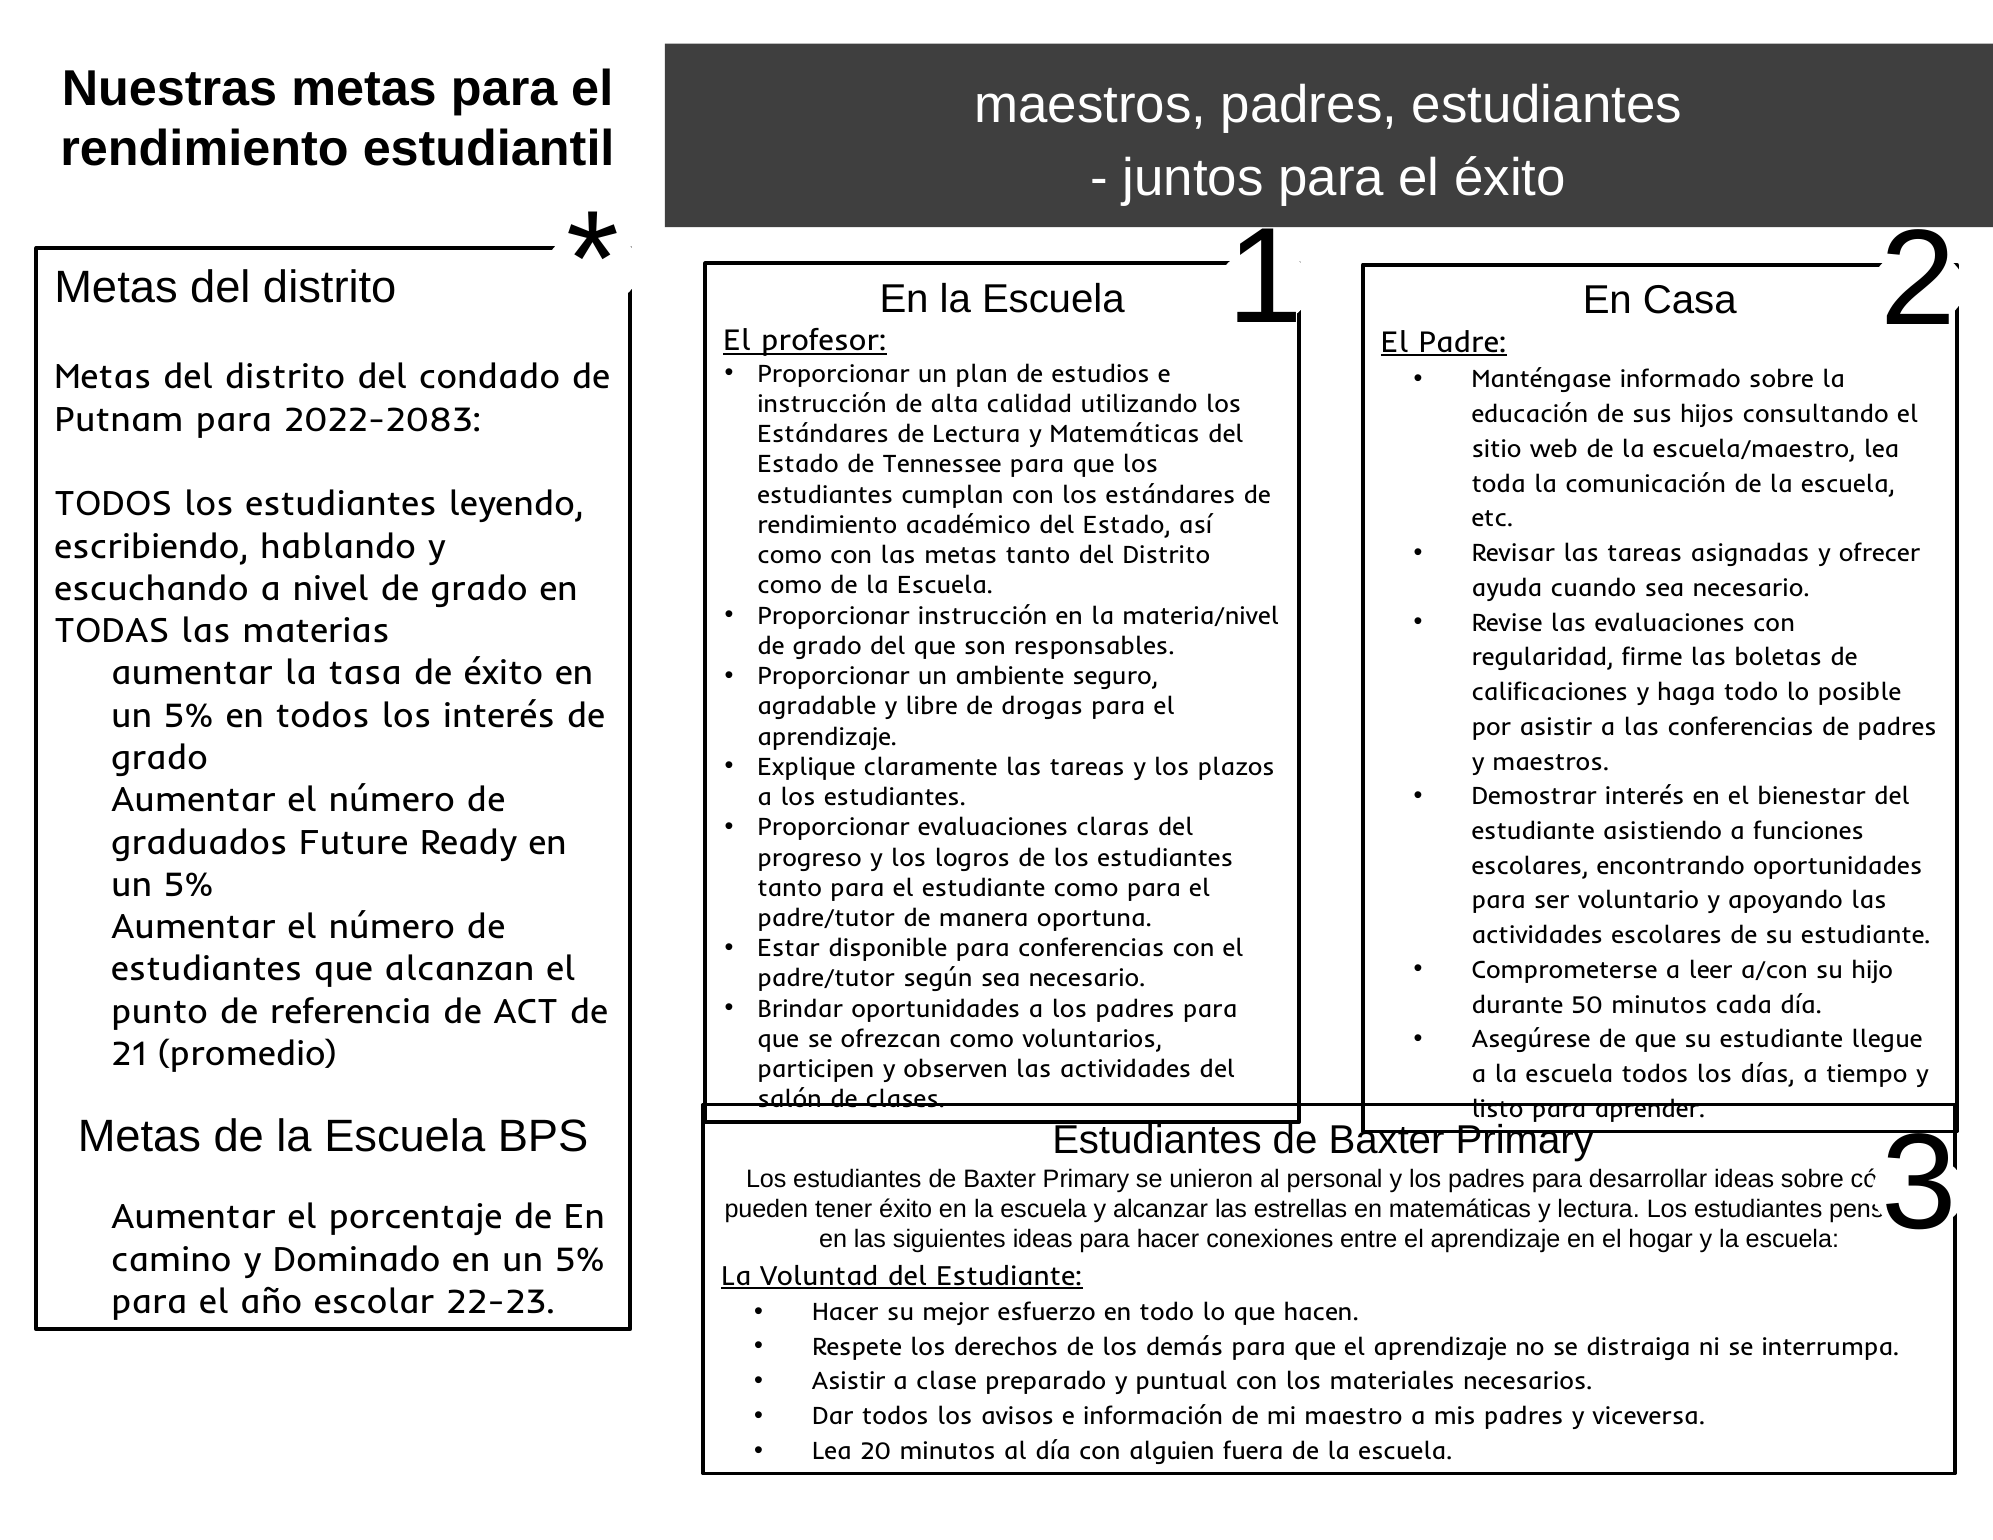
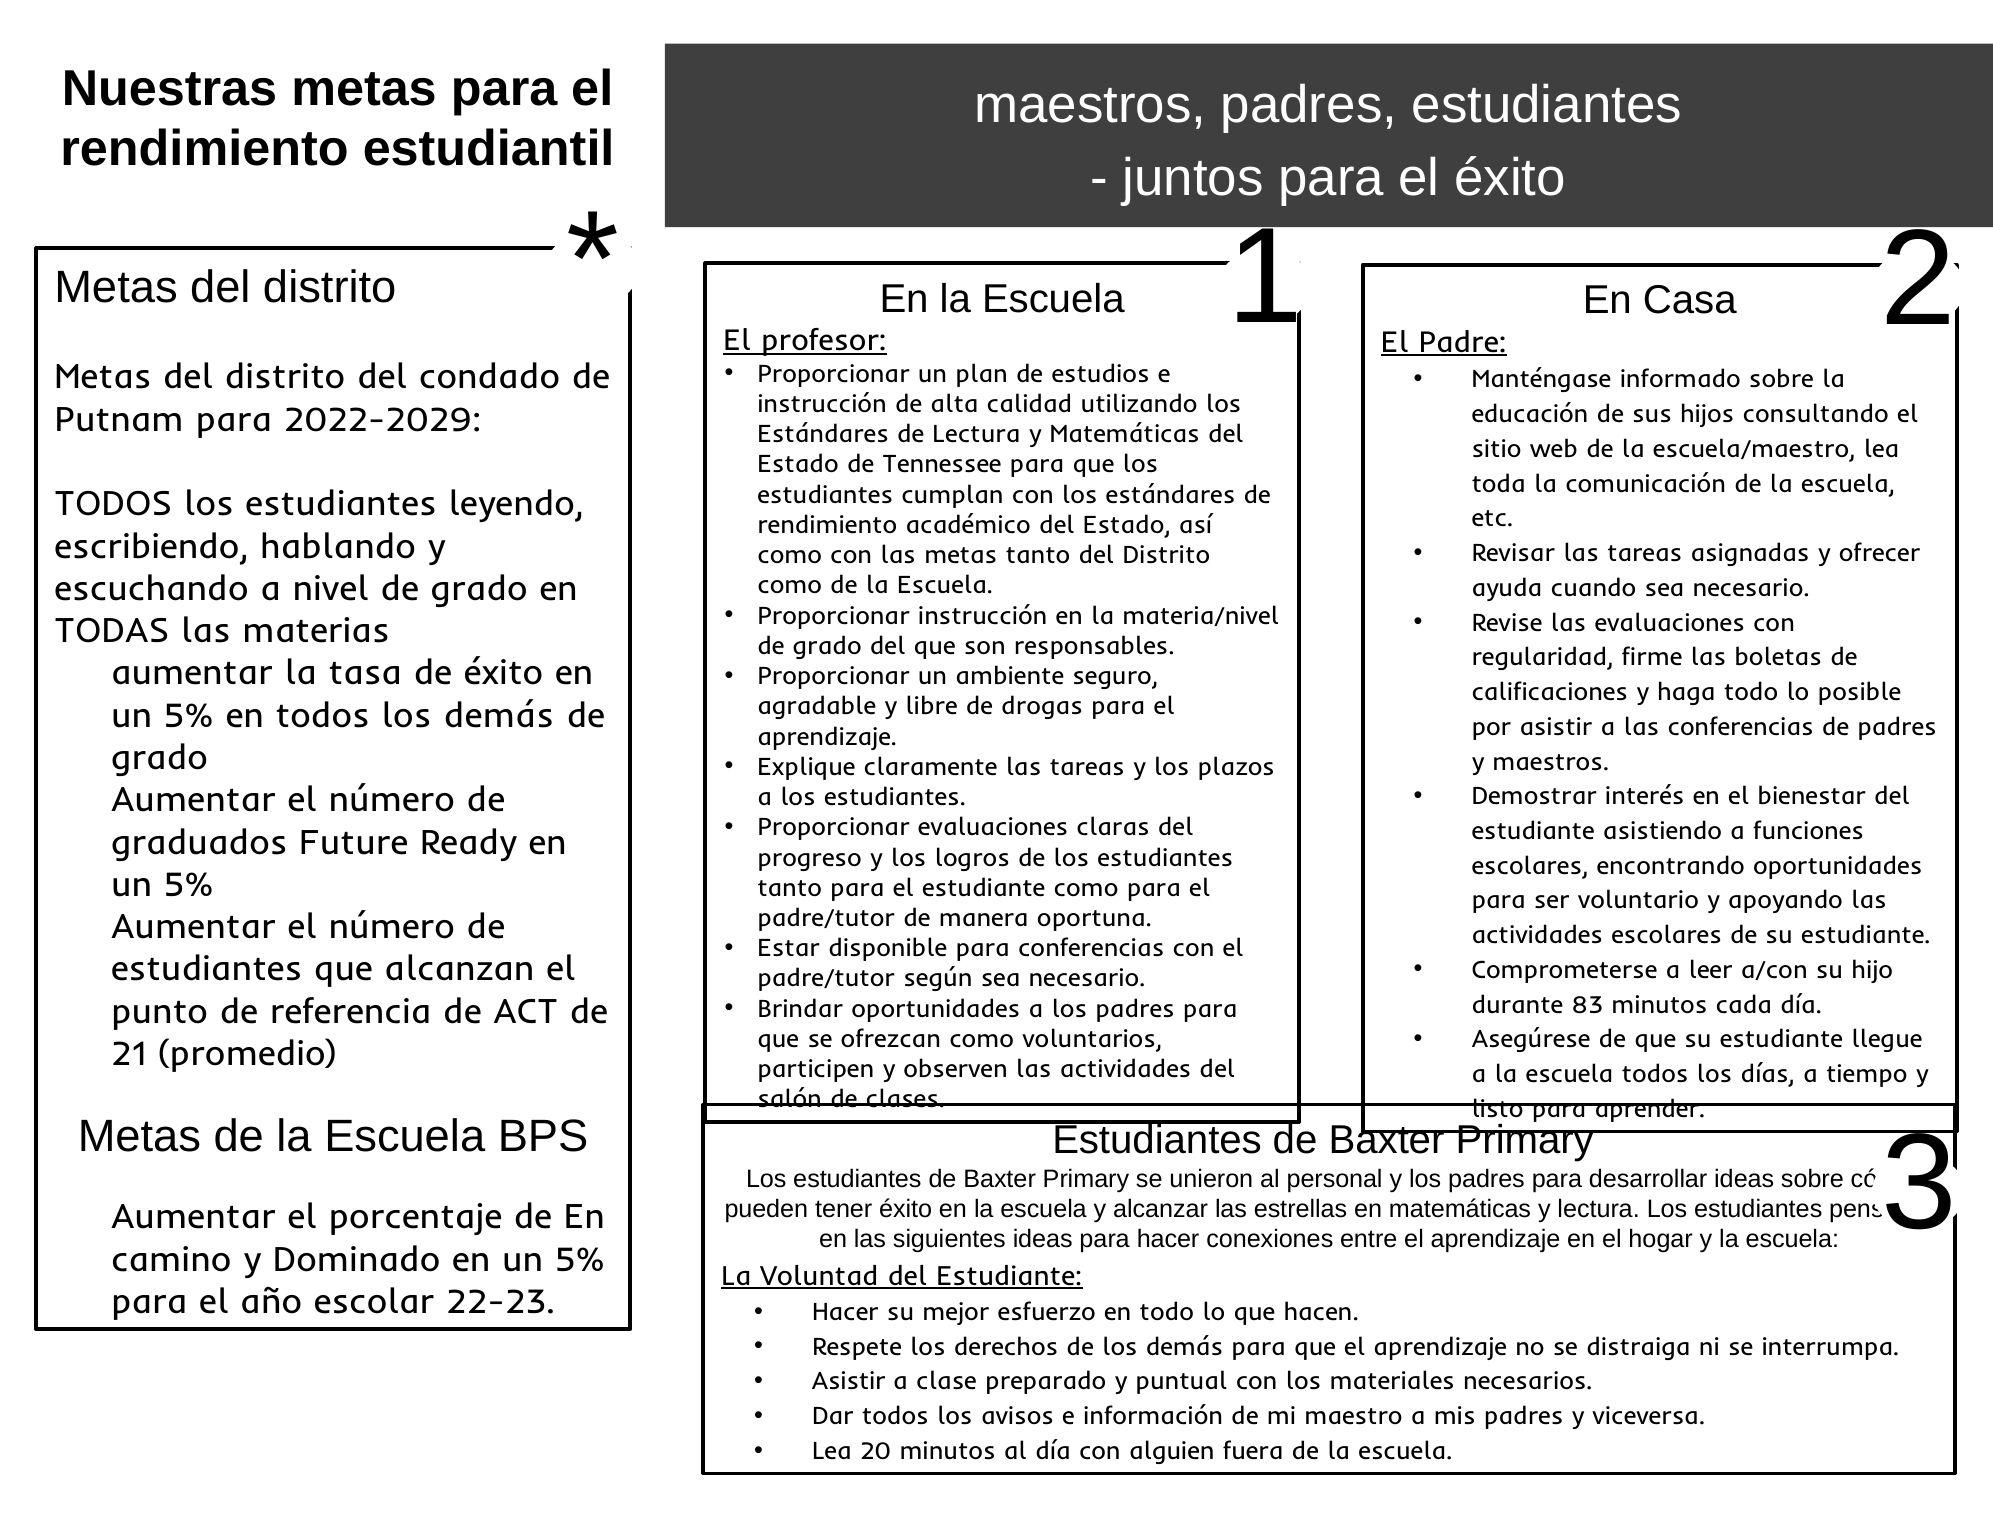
2022-2083: 2022-2083 -> 2022-2029 (382, 419)
todos los interés: interés -> demás (499, 716)
50: 50 -> 83 (1587, 1005)
